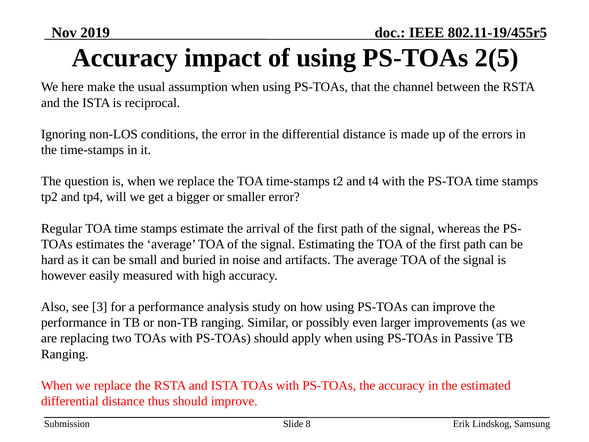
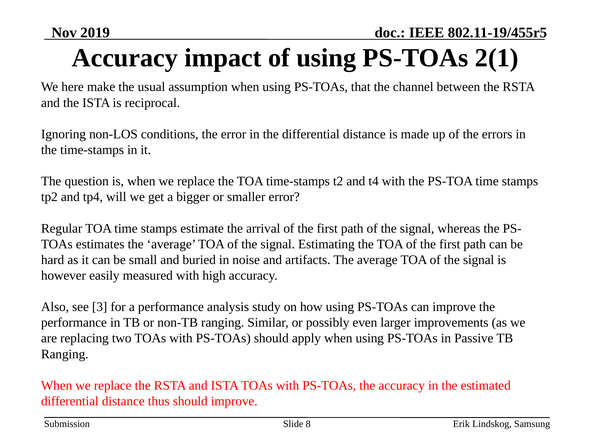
2(5: 2(5 -> 2(1 (497, 58)
